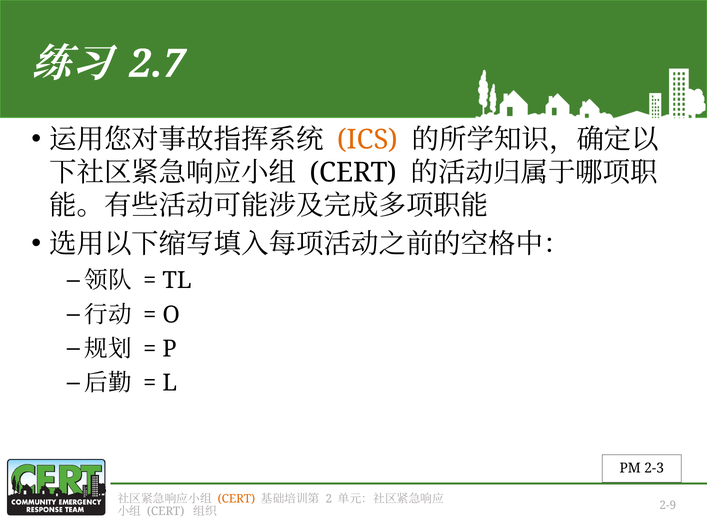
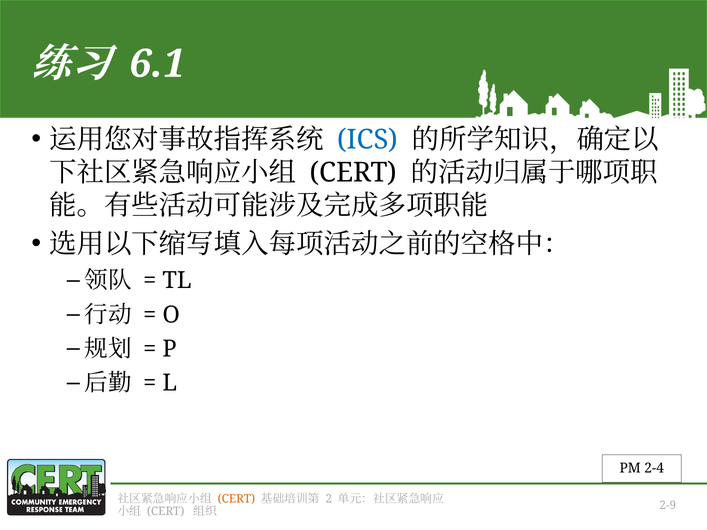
2.7: 2.7 -> 6.1 (157, 64)
ICS colour: orange -> blue (368, 140)
2-3: 2-3 -> 2-4 (654, 468)
